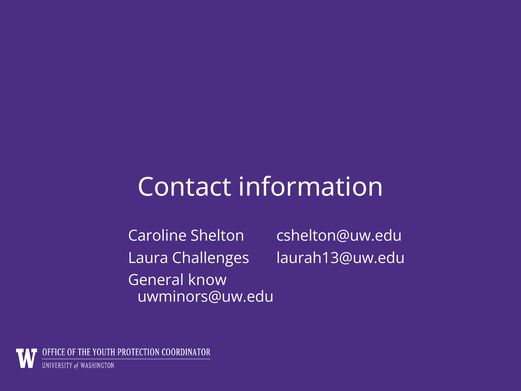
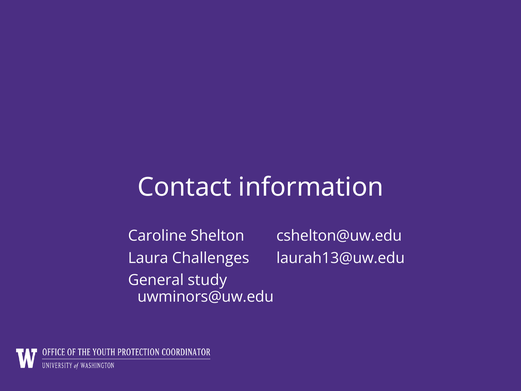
know: know -> study (207, 280)
